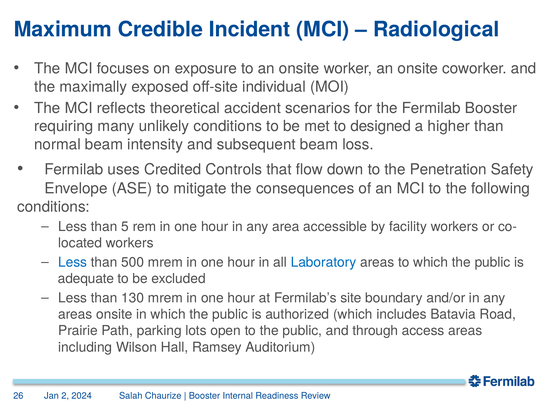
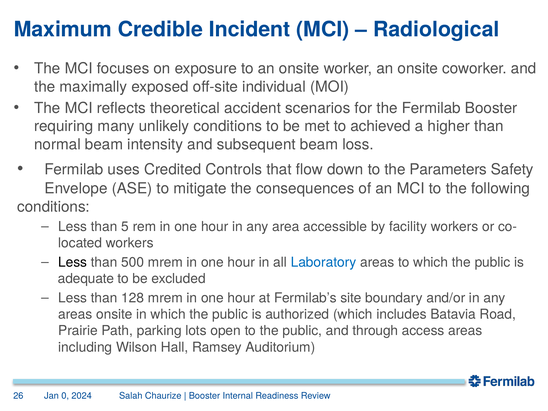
designed: designed -> achieved (381, 126)
Penetration: Penetration -> Parameters (448, 170)
Less colour: blue -> black (73, 262)
130: 130 -> 128 (133, 298)
2: 2 -> 0 (65, 396)
